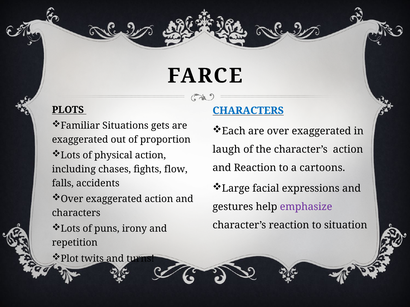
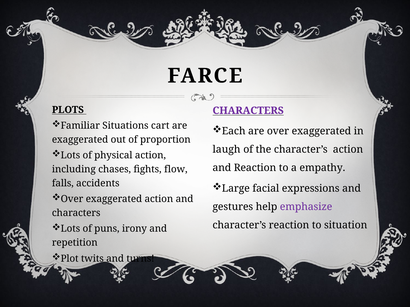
CHARACTERS colour: blue -> purple (248, 111)
gets: gets -> cart (160, 126)
cartoons: cartoons -> empathy (322, 168)
